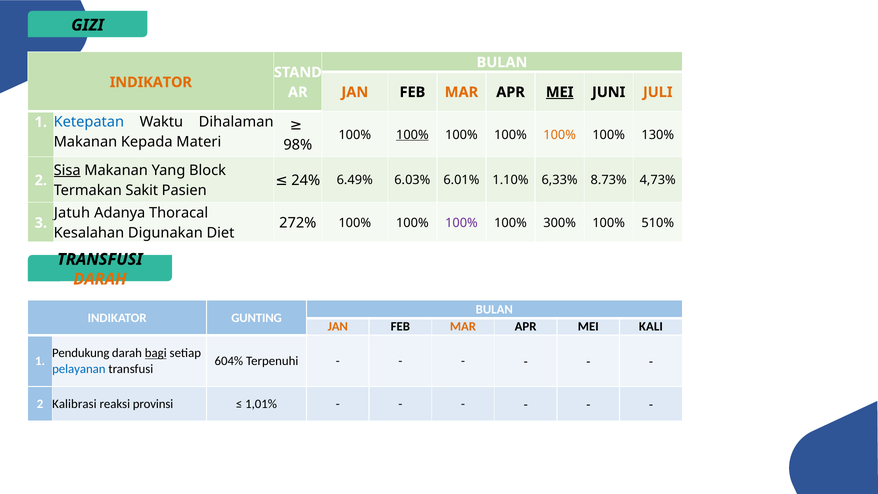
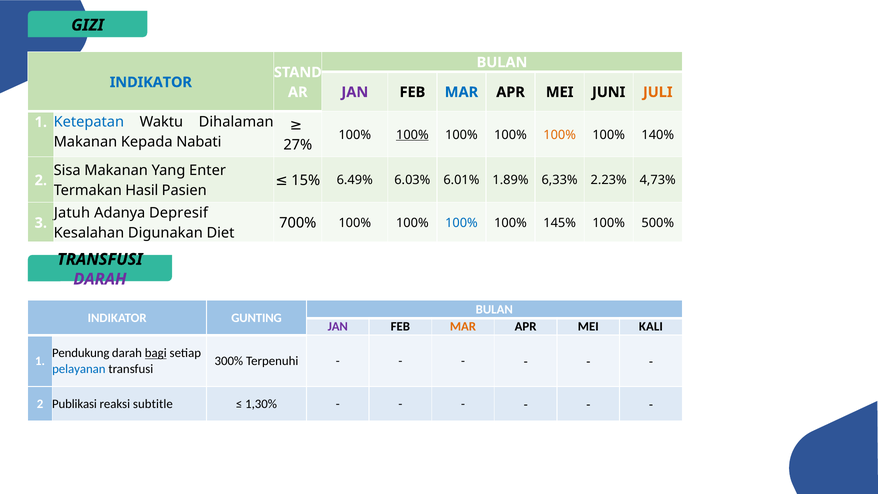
INDIKATOR colour: orange -> blue (151, 82)
JAN colour: orange -> purple (355, 92)
MAR colour: orange -> blue (461, 92)
MEI underline: present -> none (560, 92)
130%: 130% -> 140% (658, 135)
Materi: Materi -> Nabati (199, 142)
98%: 98% -> 27% (298, 145)
Sisa underline: present -> none (67, 170)
Block: Block -> Enter (208, 170)
24%: 24% -> 15% (306, 180)
1.10%: 1.10% -> 1.89% (511, 180)
8.73%: 8.73% -> 2.23% (609, 180)
Sakit: Sakit -> Hasil (142, 190)
Thoracal: Thoracal -> Depresif (179, 213)
272%: 272% -> 700% (298, 223)
100% colour: purple -> blue (461, 223)
300%: 300% -> 145% (560, 223)
510%: 510% -> 500% (658, 223)
DARAH colour: orange -> purple (100, 279)
JAN colour: orange -> purple (338, 327)
604%: 604% -> 300% (229, 361)
Kalibrasi: Kalibrasi -> Publikasi (74, 404)
provinsi: provinsi -> subtitle (153, 404)
1,01%: 1,01% -> 1,30% (261, 404)
